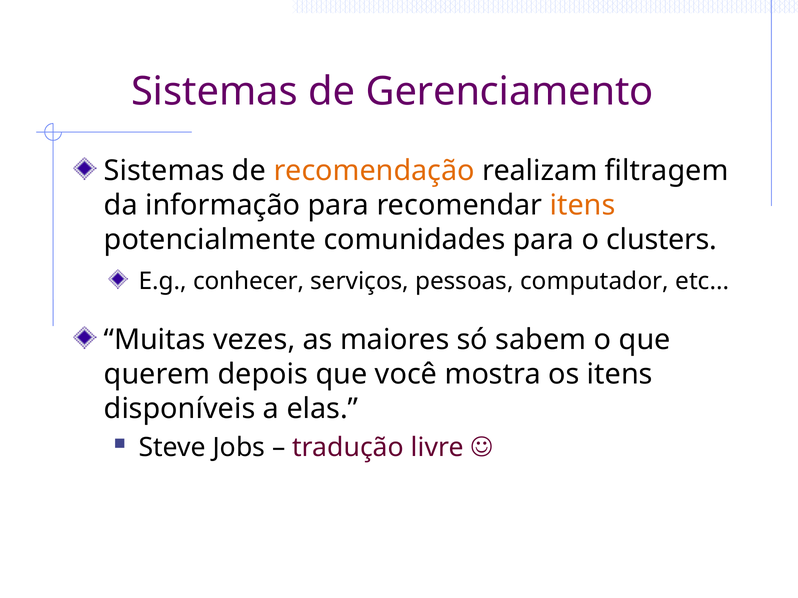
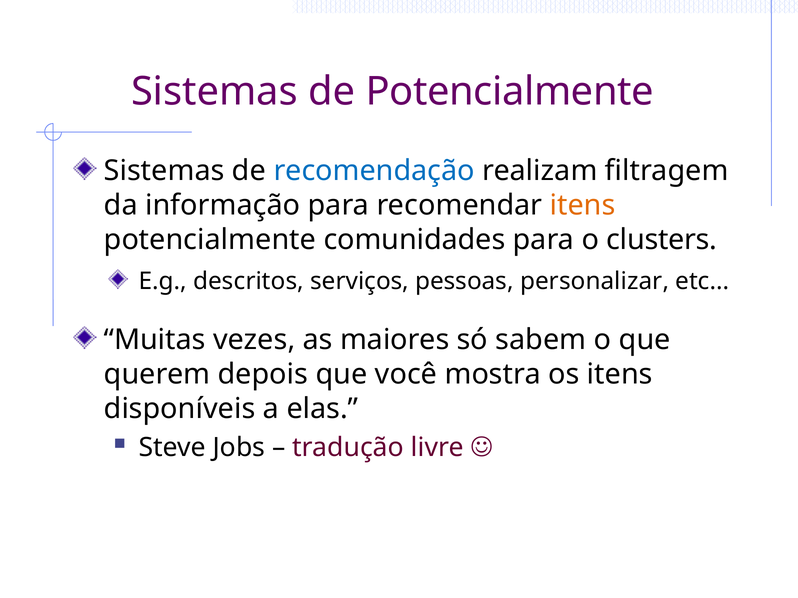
de Gerenciamento: Gerenciamento -> Potencialmente (510, 92)
recomendação colour: orange -> blue (374, 171)
conhecer: conhecer -> descritos (249, 281)
computador: computador -> personalizar (595, 281)
